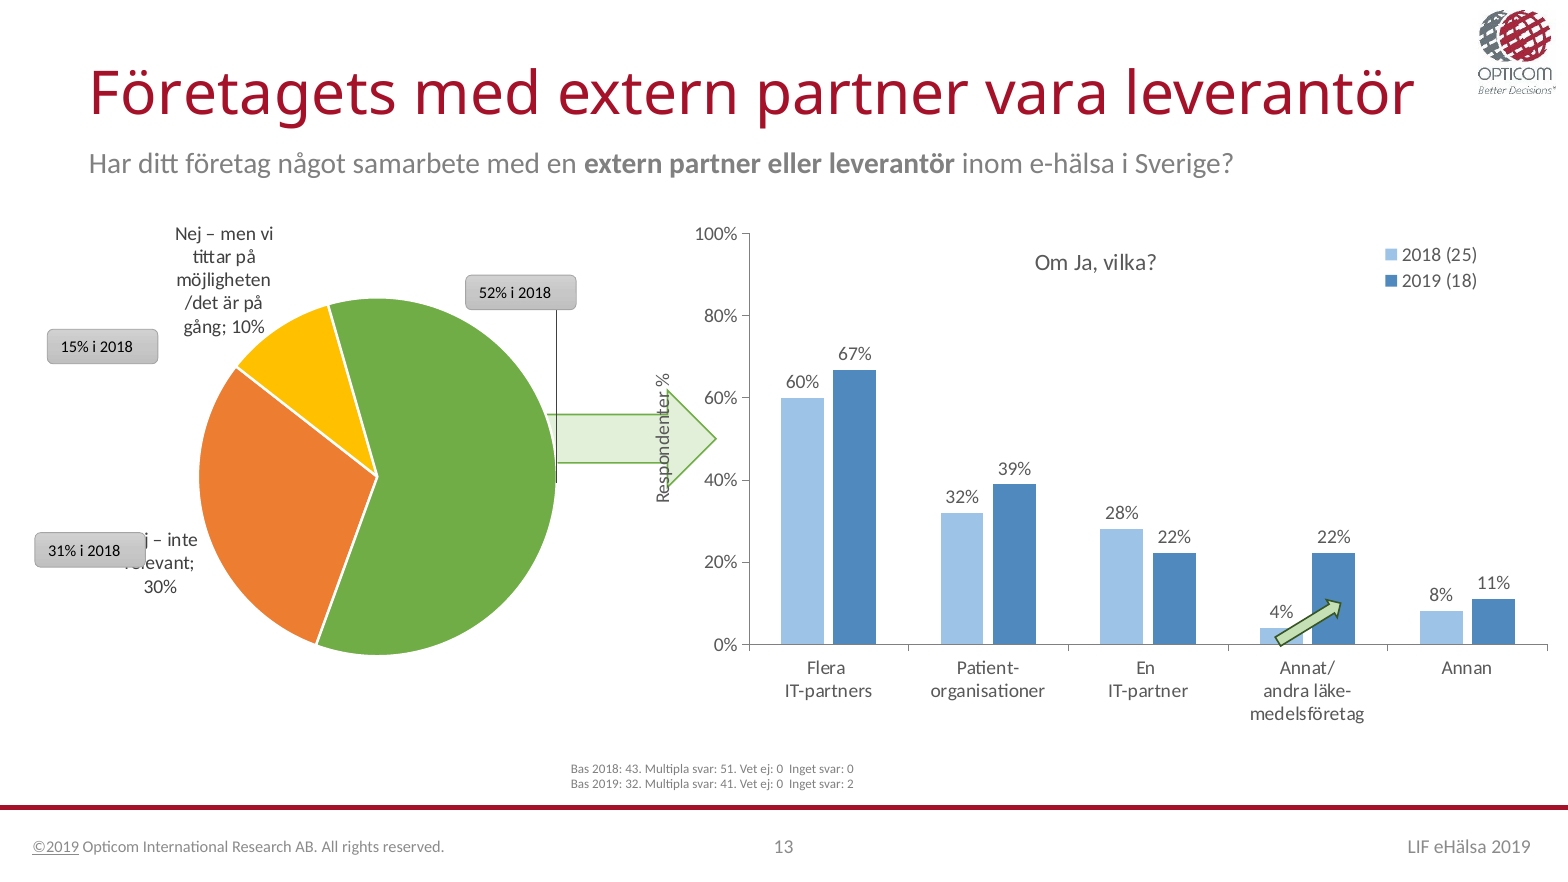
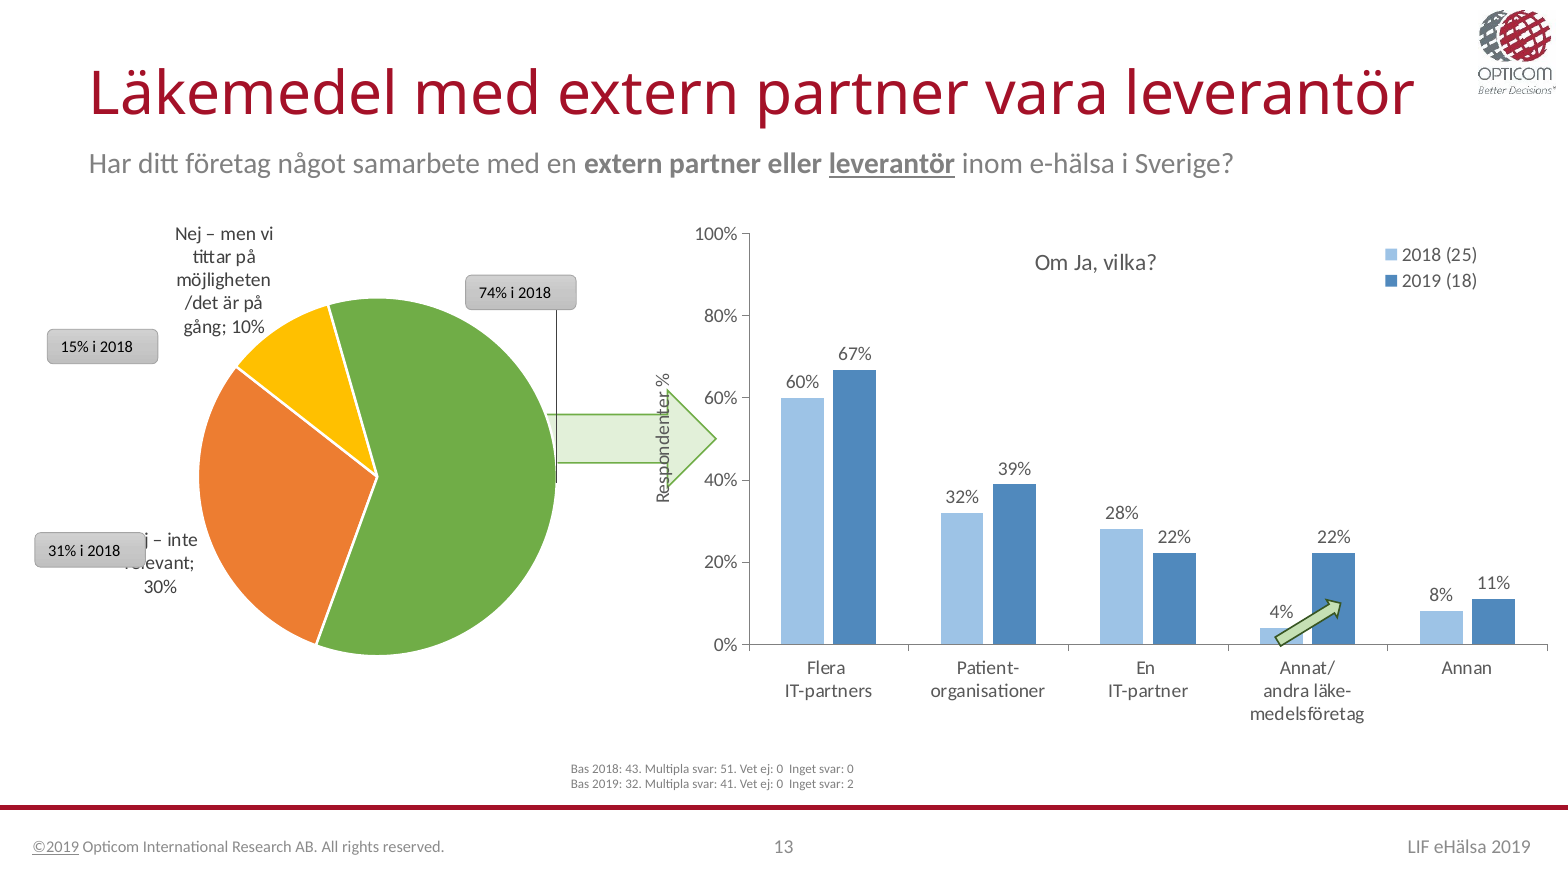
Företagets: Företagets -> Läkemedel (244, 94)
leverantör underline: none -> present (892, 164)
52%: 52% -> 74% (493, 293)
